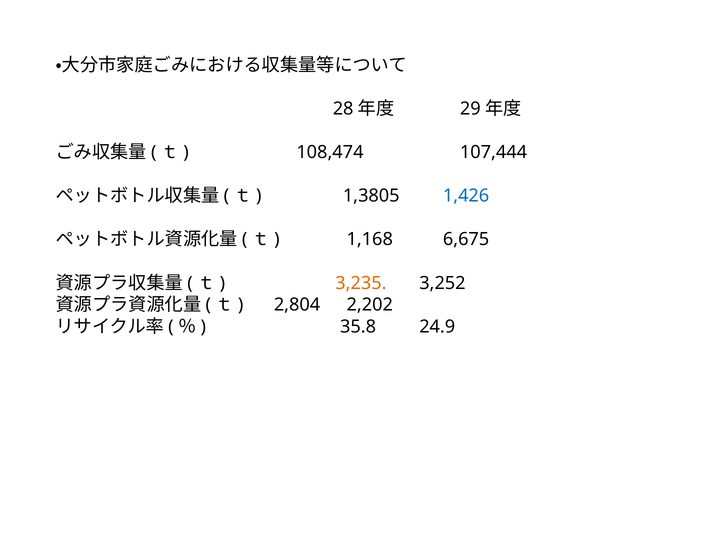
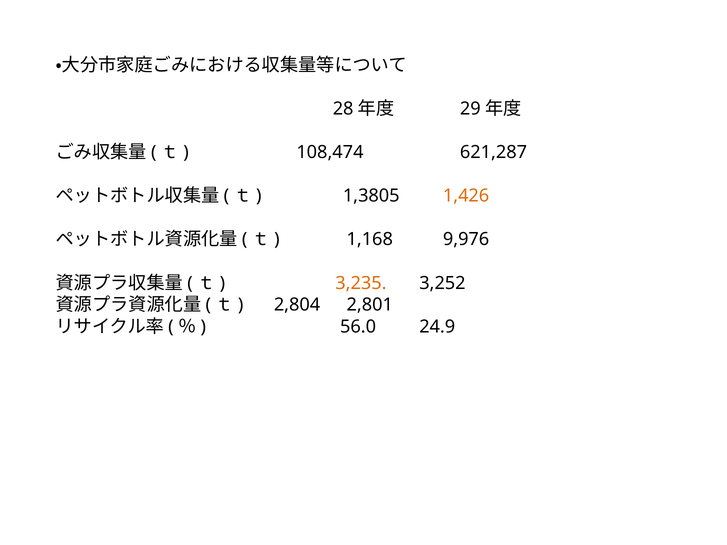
107,444: 107,444 -> 621,287 (494, 152)
1,426 colour: blue -> orange (466, 196)
6,675: 6,675 -> 9,976 (466, 240)
2,202: 2,202 -> 2,801 (370, 305)
35.8: 35.8 -> 56.0 (358, 327)
